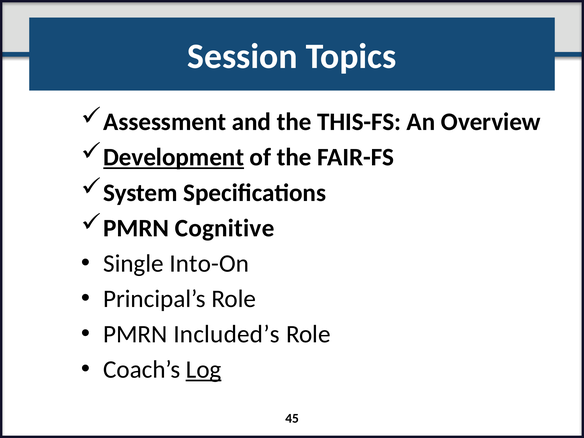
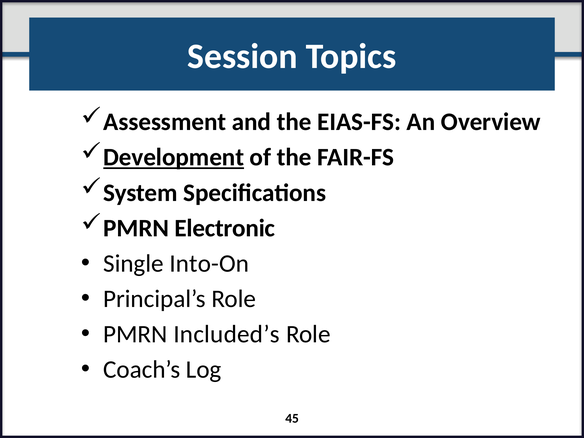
THIS-FS: THIS-FS -> EIAS-FS (359, 122)
Cognitive: Cognitive -> Electronic (225, 228)
Log underline: present -> none (204, 370)
